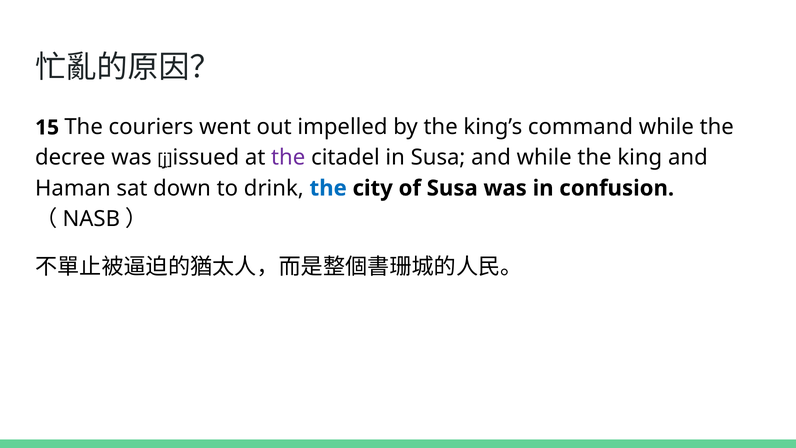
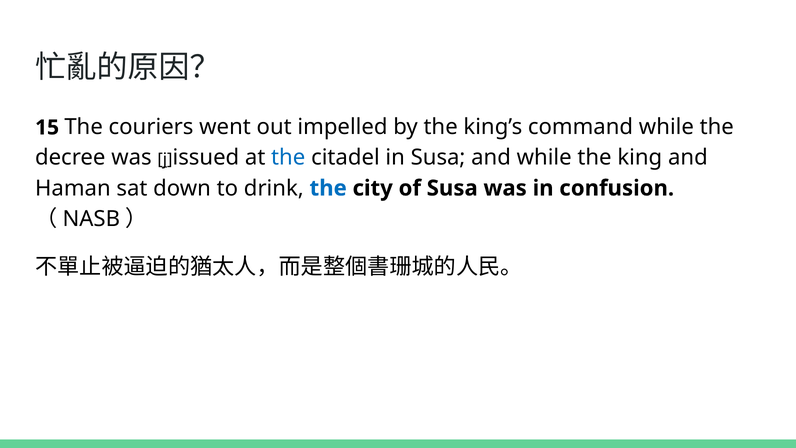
the colour: purple -> blue (288, 158)
